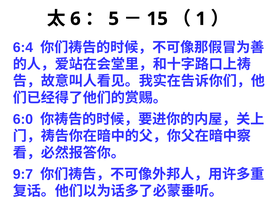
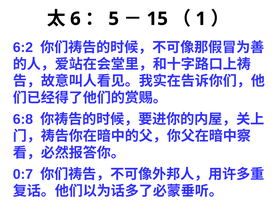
6:4: 6:4 -> 6:2 (23, 47)
6:0: 6:0 -> 6:8 (23, 119)
9:7: 9:7 -> 0:7 (23, 174)
